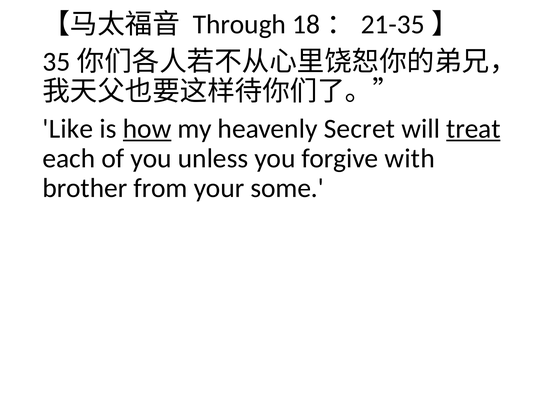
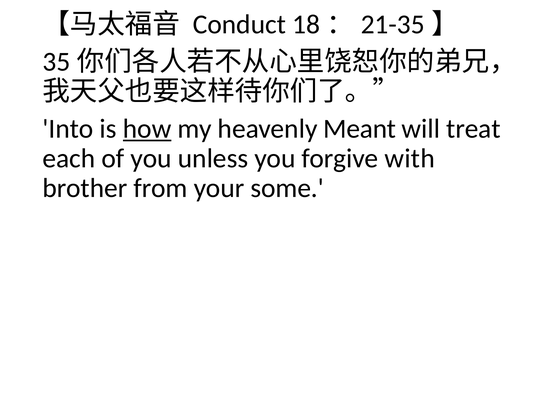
Through: Through -> Conduct (239, 24)
Like: Like -> Into (68, 129)
Secret: Secret -> Meant (360, 129)
treat underline: present -> none (473, 129)
